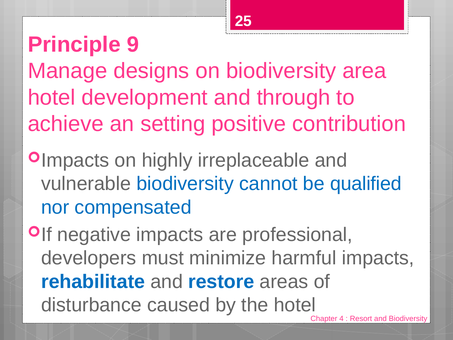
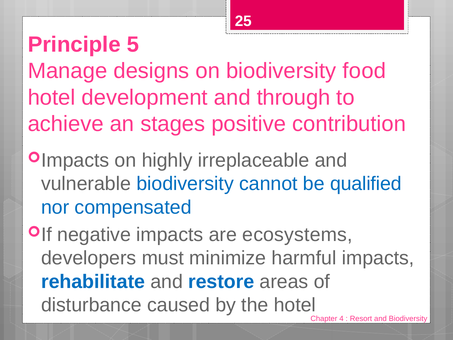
9: 9 -> 5 (133, 45)
area: area -> food (364, 71)
setting: setting -> stages (173, 124)
professional: professional -> ecosystems (297, 235)
